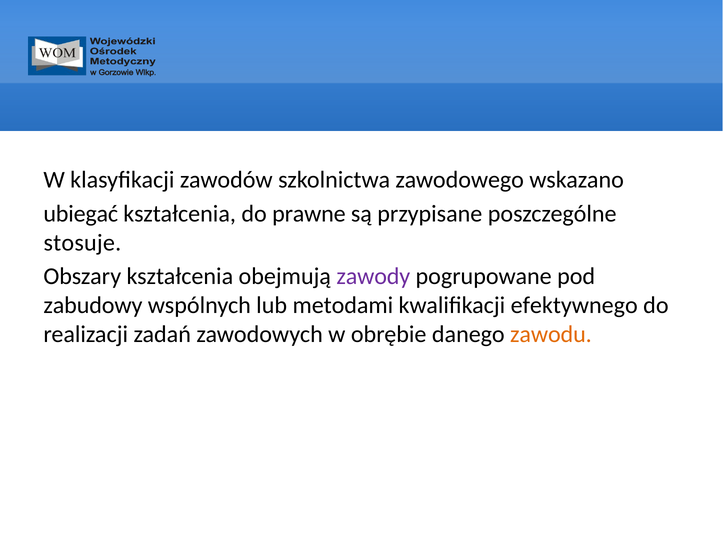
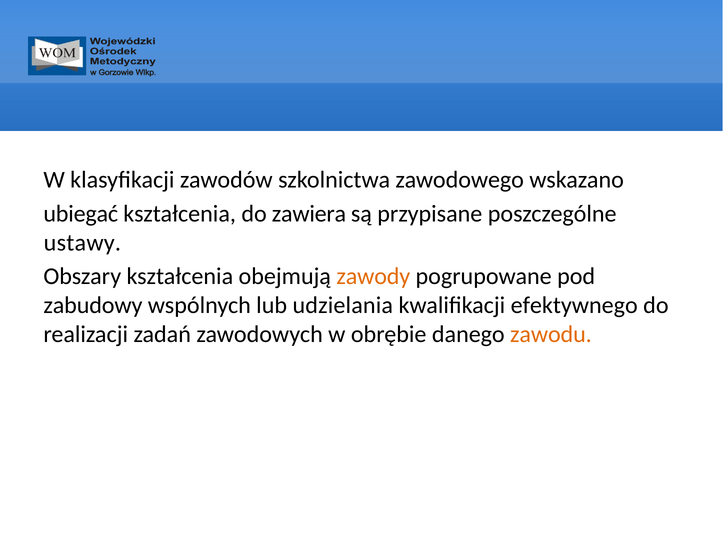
prawne: prawne -> zawiera (309, 214)
stosuje: stosuje -> ustawy (82, 243)
zawody colour: purple -> orange (373, 276)
metodami: metodami -> udzielania (343, 305)
